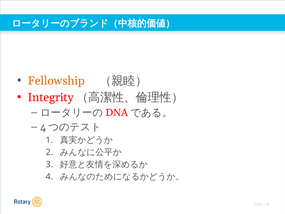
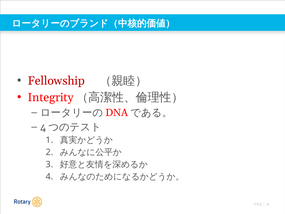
Fellowship colour: orange -> red (56, 81)
